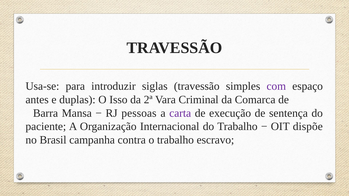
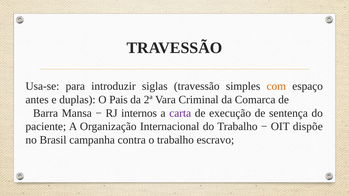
com colour: purple -> orange (276, 86)
Isso: Isso -> Pais (118, 100)
pessoas: pessoas -> internos (139, 113)
